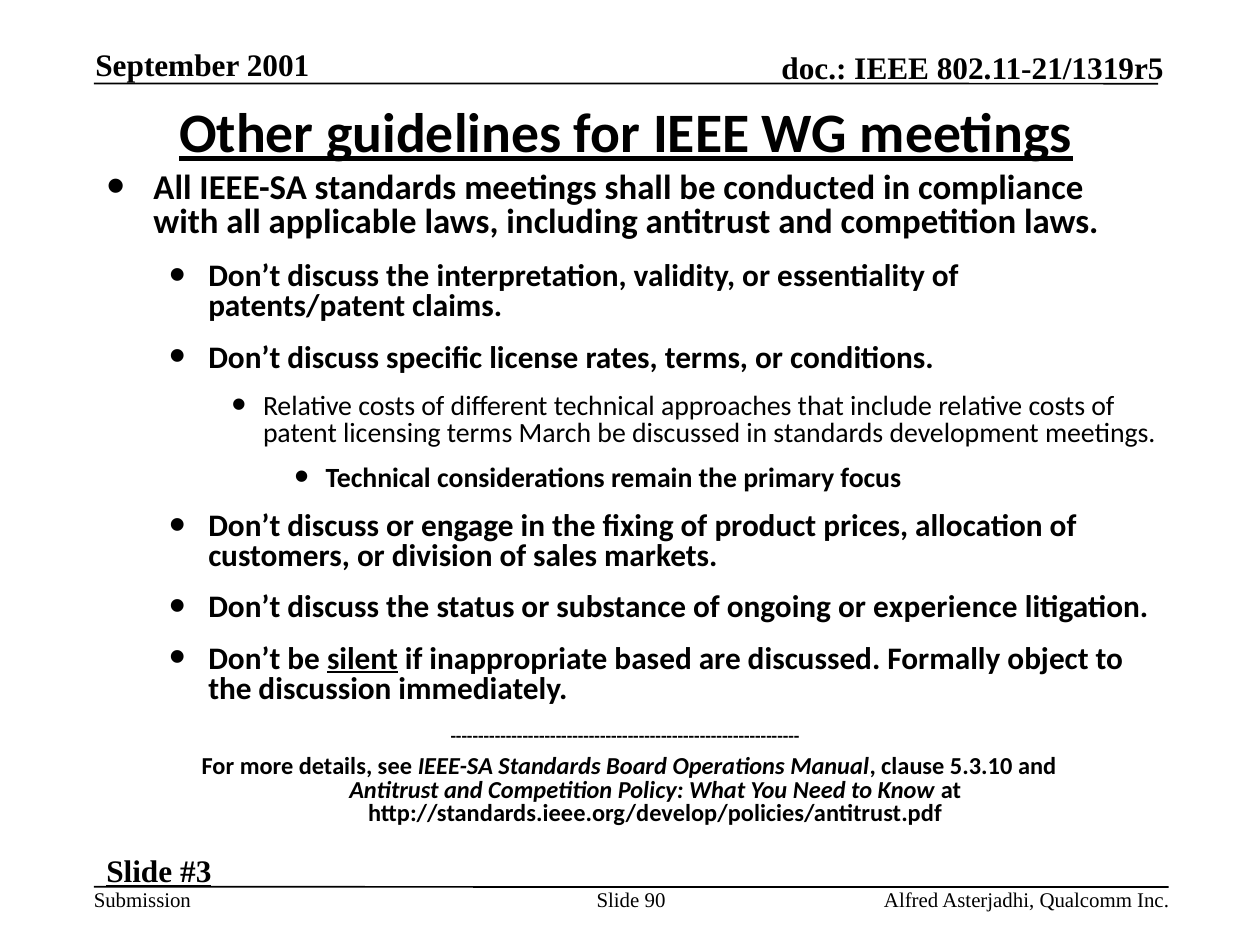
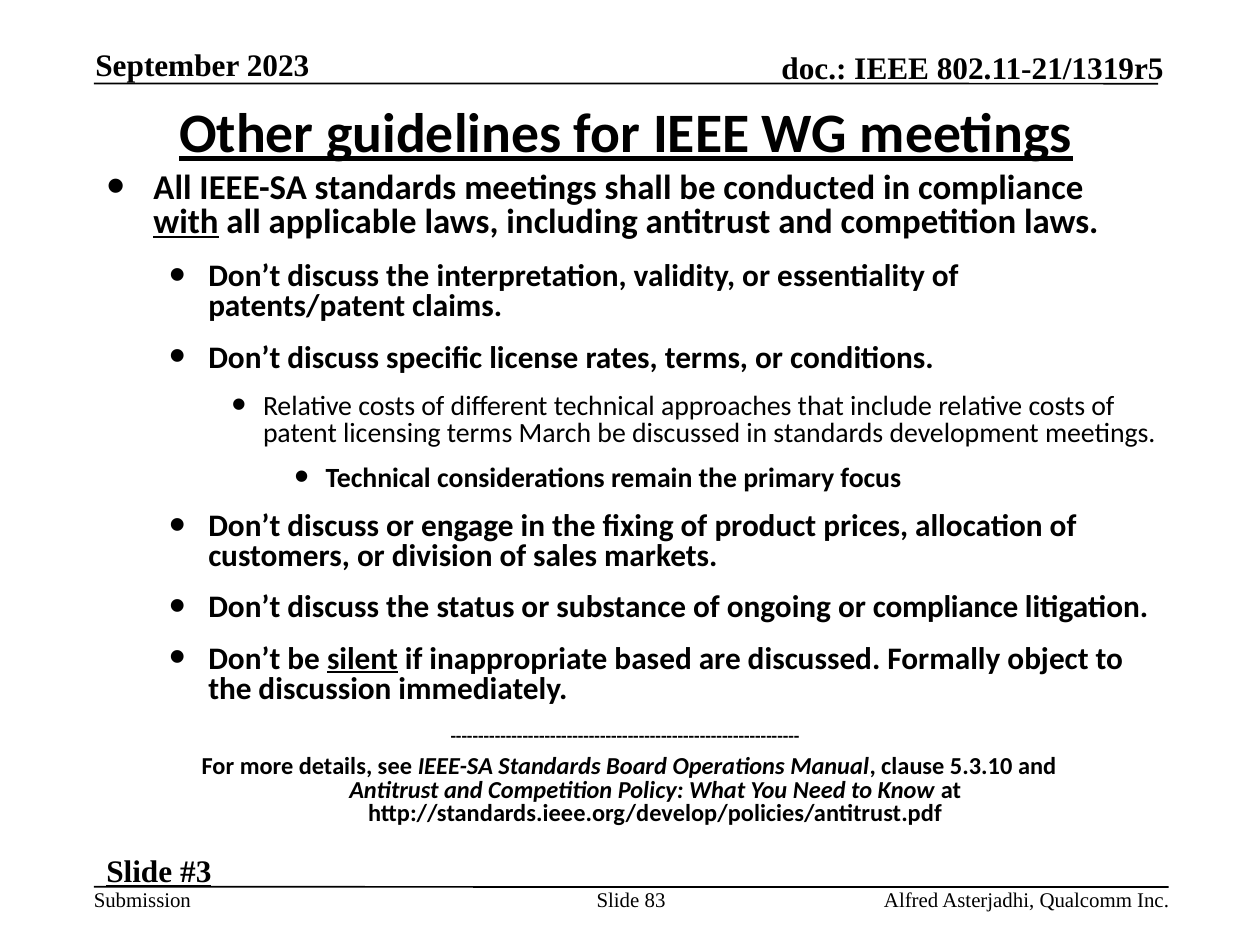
2001: 2001 -> 2023 (278, 66)
with underline: none -> present (186, 222)
or experience: experience -> compliance (946, 608)
90: 90 -> 83 (655, 901)
